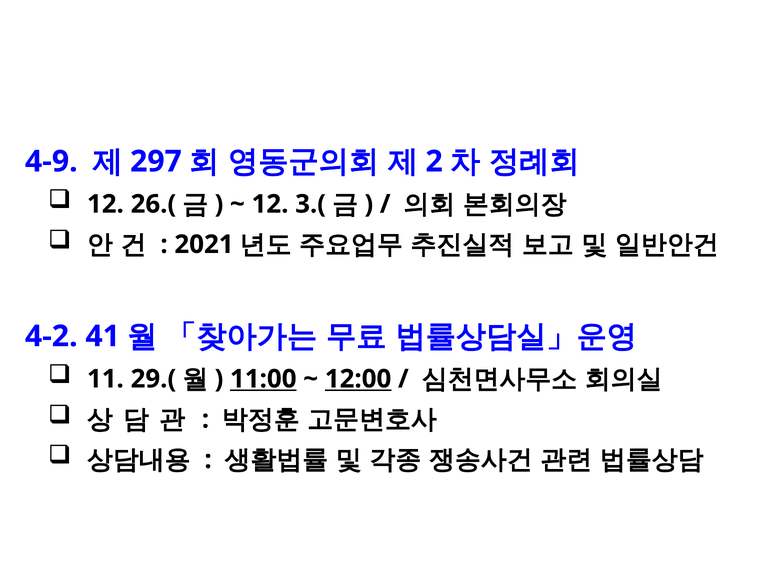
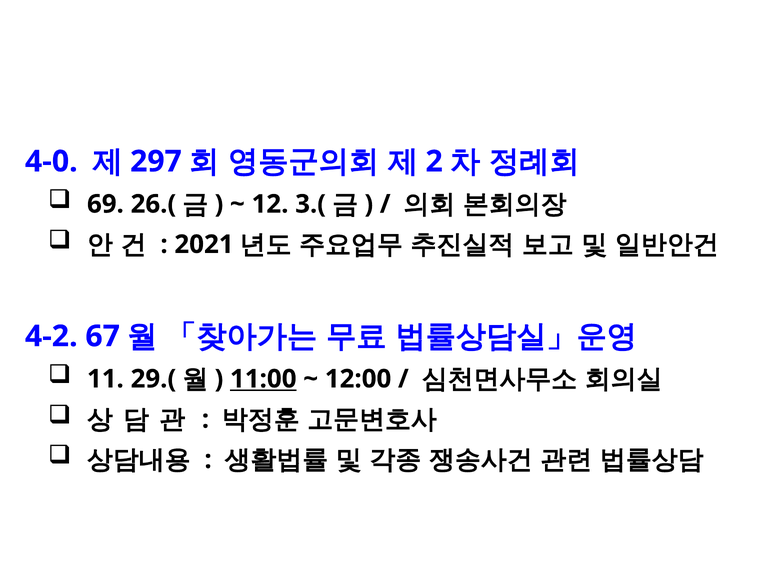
4-9: 4-9 -> 4-0 (51, 162)
12: 12 -> 69 (105, 204)
41: 41 -> 67 (103, 337)
12:00 underline: present -> none (358, 379)
